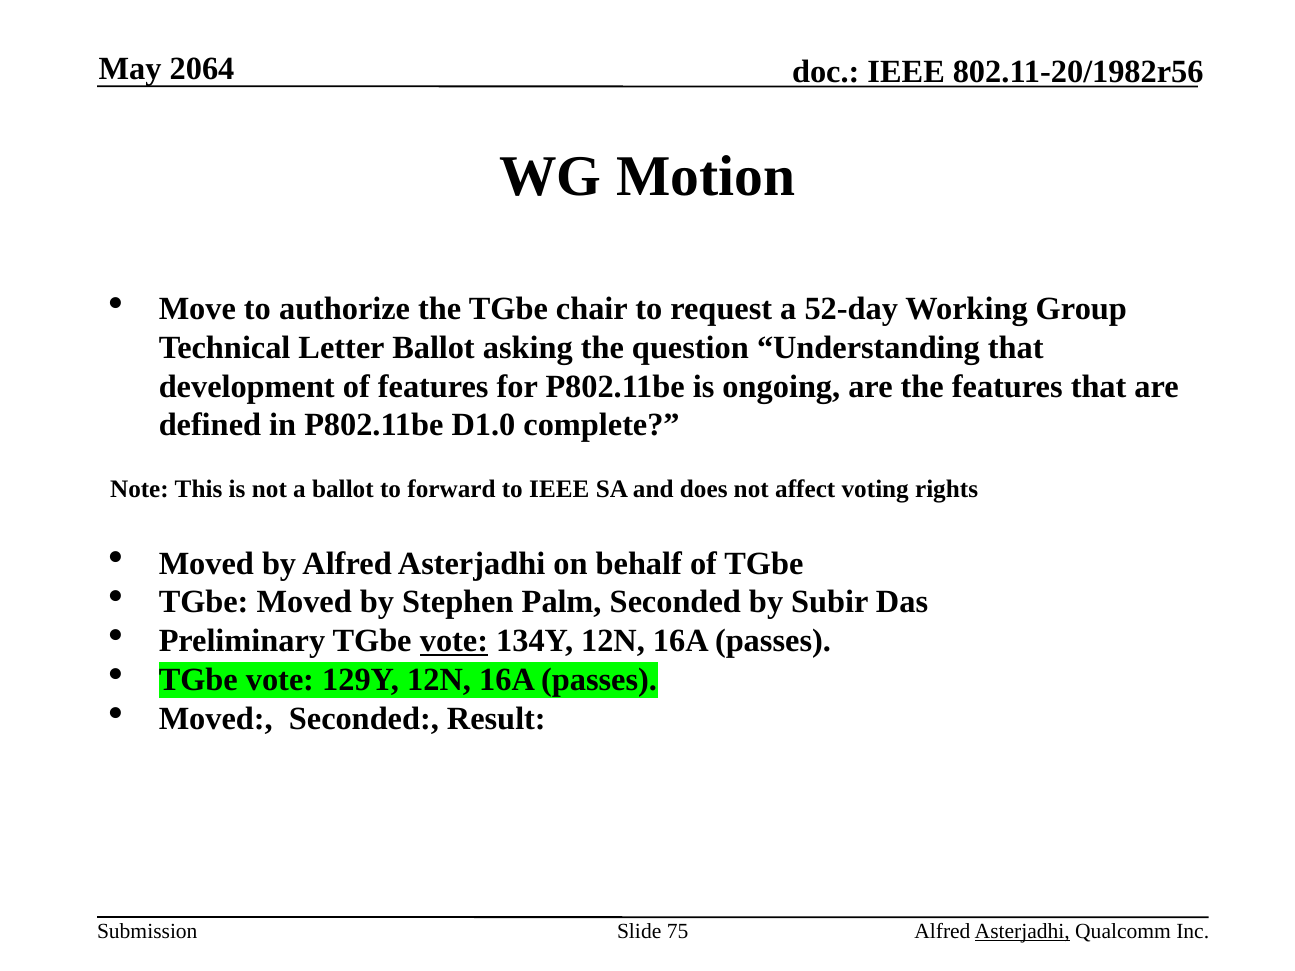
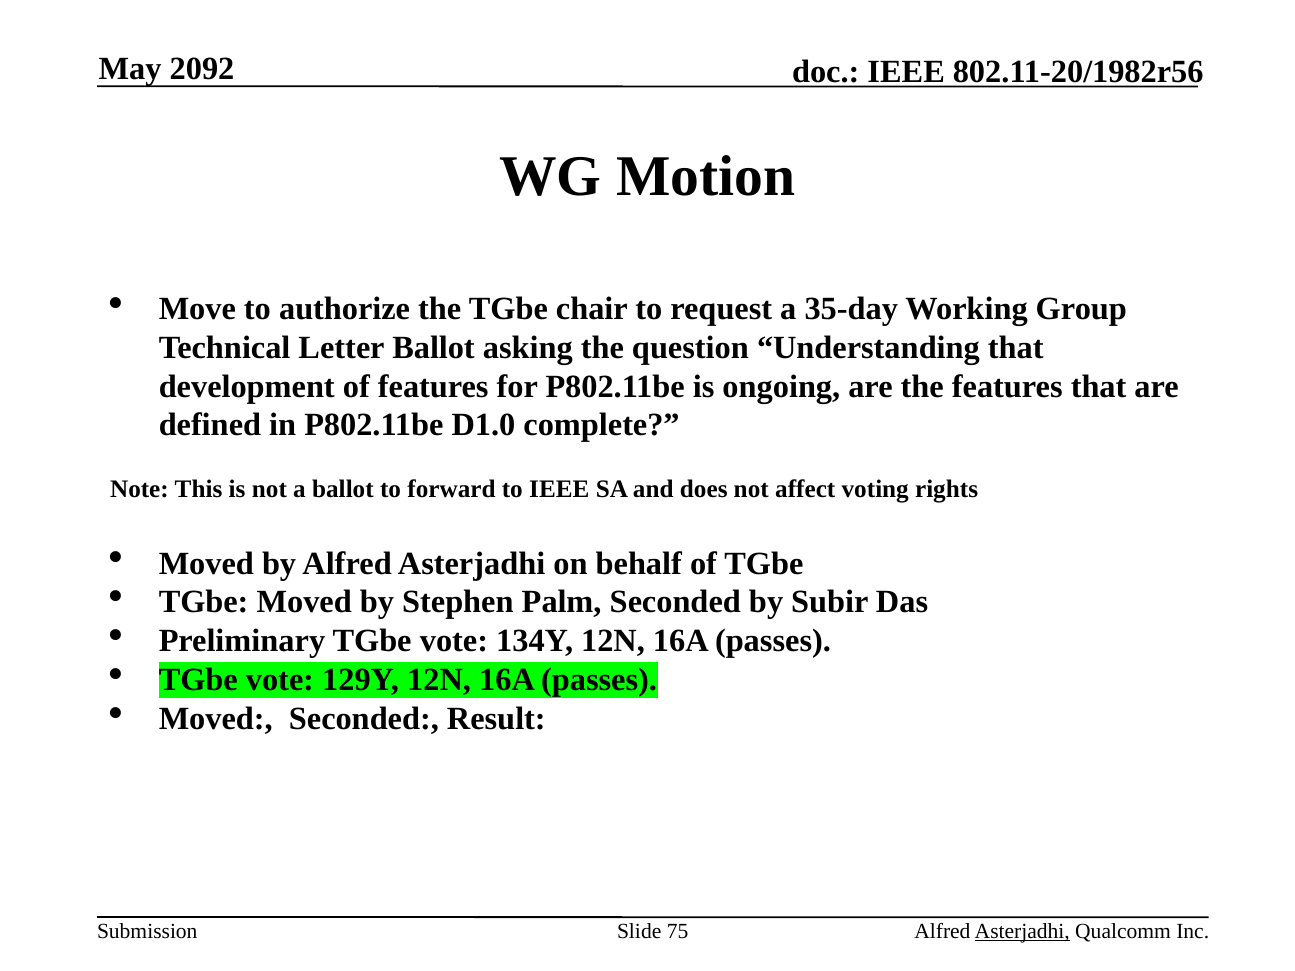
2064: 2064 -> 2092 (202, 69)
52-day: 52-day -> 35-day (851, 309)
vote underline: present -> none (454, 641)
